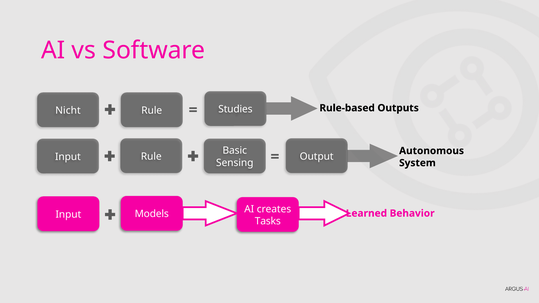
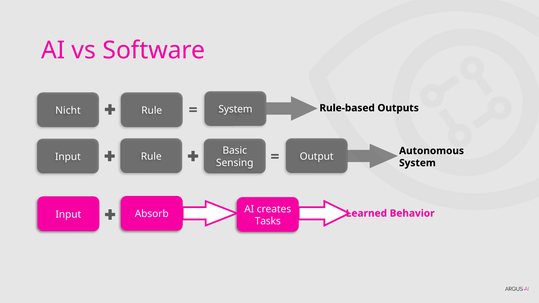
Rule Studies: Studies -> System (235, 109)
Models: Models -> Absorb (152, 214)
